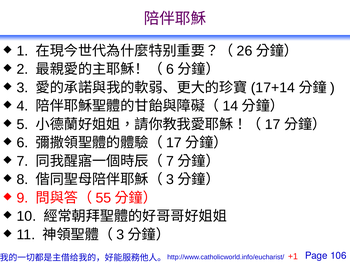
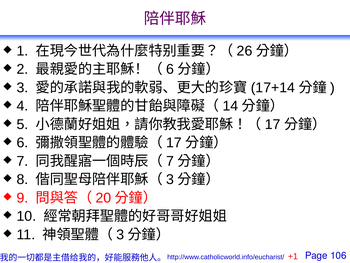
55: 55 -> 20 (103, 198)
